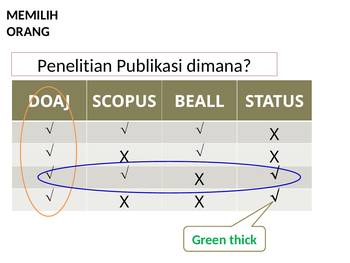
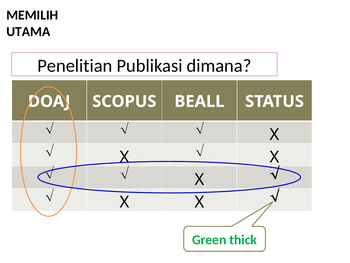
ORANG: ORANG -> UTAMA (28, 31)
